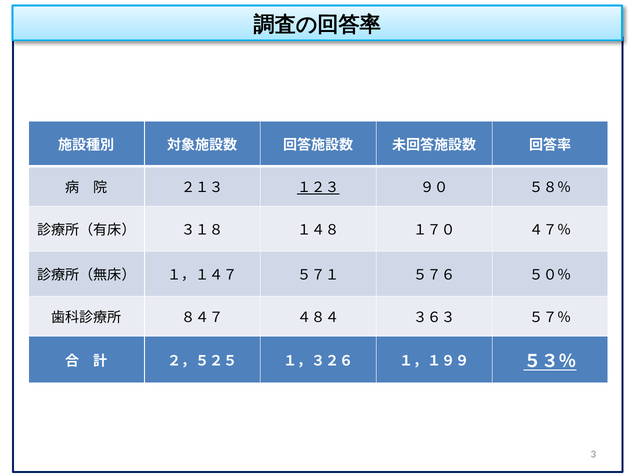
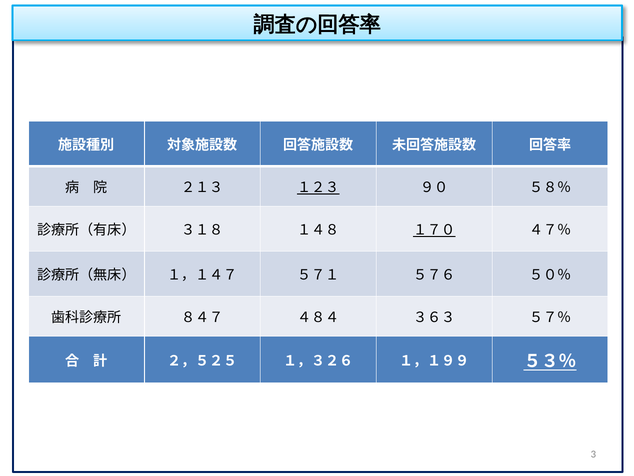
１７０ underline: none -> present (434, 230)
